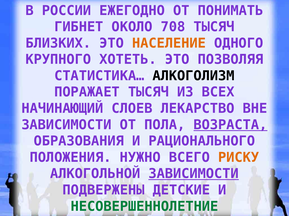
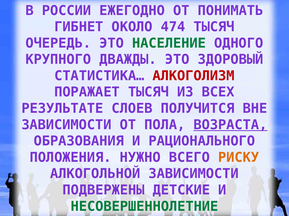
708: 708 -> 474 (173, 27)
БЛИЗКИХ: БЛИЗКИХ -> ОЧЕРЕДЬ (58, 43)
НАСЕЛЕНИЕ colour: orange -> green (169, 43)
ХОТЕТЬ: ХОТЕТЬ -> ДВАЖДЫ (128, 60)
ПОЗВОЛЯЯ: ПОЗВОЛЯЯ -> ЗДОРОВЫЙ (230, 60)
АЛКОГОЛИЗМ colour: black -> red (194, 76)
НАЧИНАЮЩИЙ: НАЧИНАЮЩИЙ -> РЕЗУЛЬТАТЕ (62, 109)
ЛЕКАРСТВО: ЛЕКАРСТВО -> ПОЛУЧИТСЯ (198, 109)
ЗАВИСИМОСТИ underline: present -> none (194, 174)
